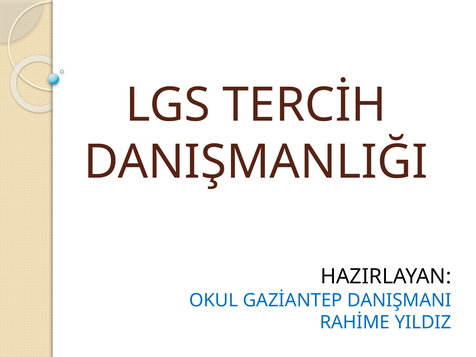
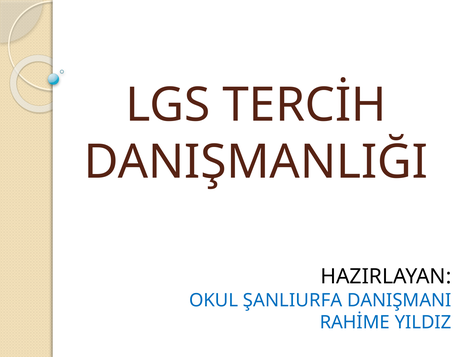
GAZİANTEP: GAZİANTEP -> ŞANLIURFA (293, 300)
